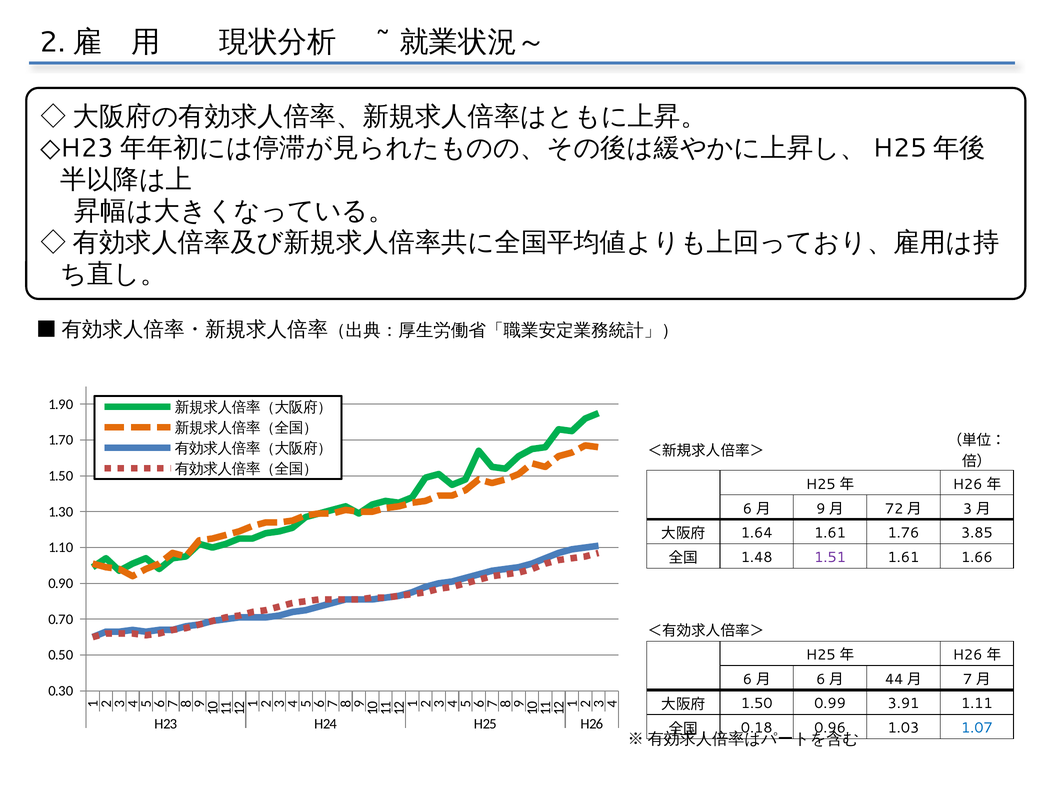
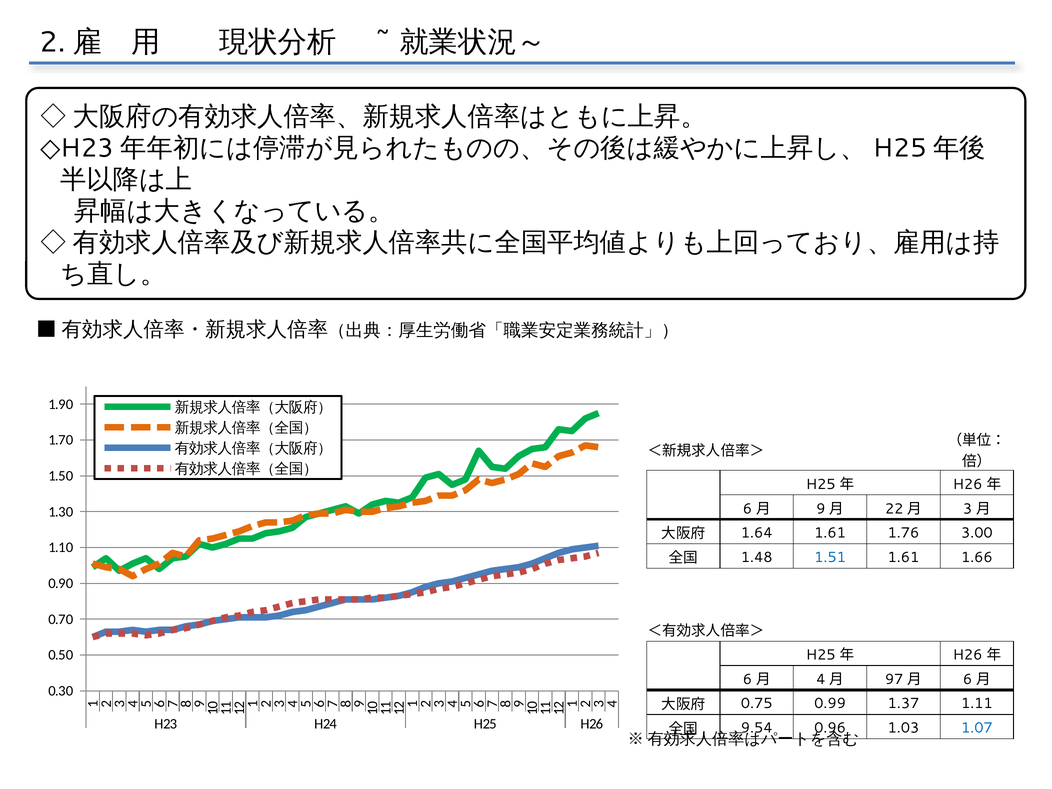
72: 72 -> 22 (894, 509)
3.85: 3.85 -> 3.00 (977, 533)
1.51 colour: purple -> blue (830, 557)
6: 6 -> 4 (821, 680)
44: 44 -> 97 (894, 680)
7: 7 -> 6 (968, 680)
1.50: 1.50 -> 0.75 (757, 704)
3.91: 3.91 -> 1.37 (903, 704)
0.18: 0.18 -> 9.54 (757, 728)
